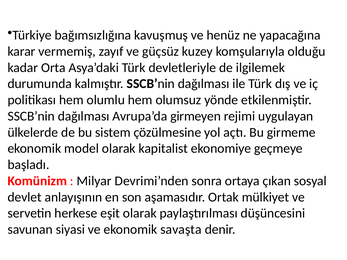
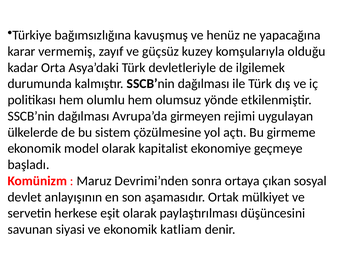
Milyar: Milyar -> Maruz (94, 181)
savaşta: savaşta -> katliam (181, 230)
